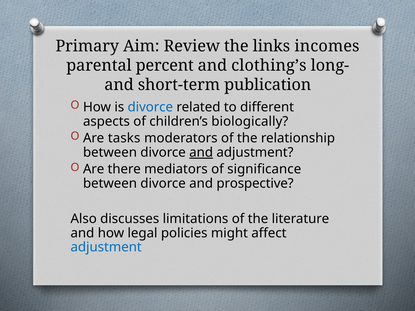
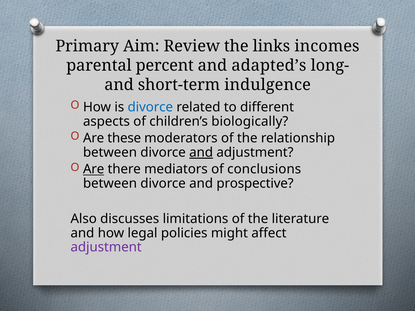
clothing’s: clothing’s -> adapted’s (269, 66)
publication: publication -> indulgence (268, 85)
tasks: tasks -> these (124, 138)
Are underline: none -> present (94, 169)
significance: significance -> conclusions (264, 169)
adjustment colour: blue -> purple (106, 247)
